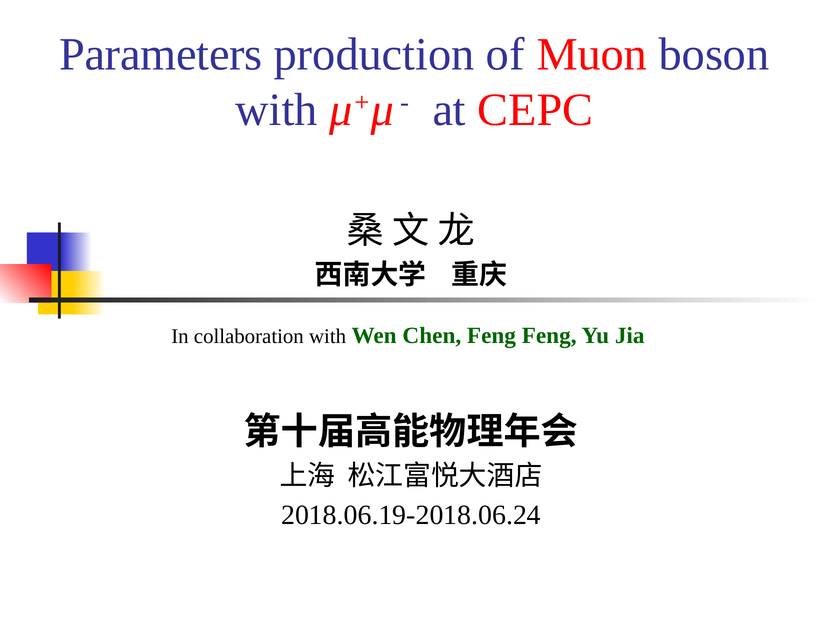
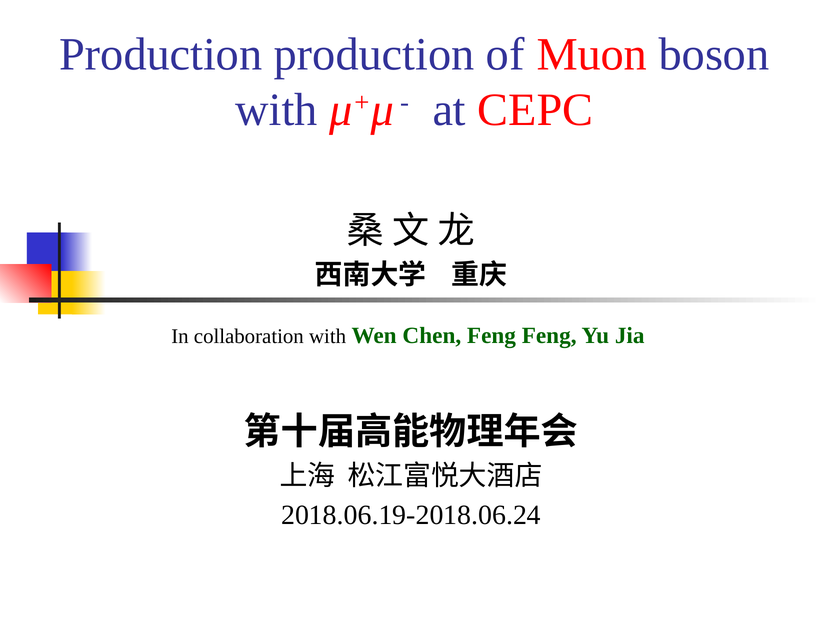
Parameters: Parameters -> Production (161, 54)
